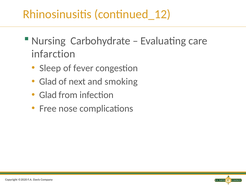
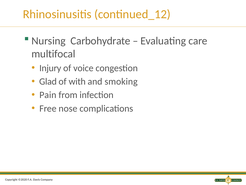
infarction: infarction -> multifocal (53, 54)
Sleep: Sleep -> Injury (50, 68)
fever: fever -> voice (83, 68)
next: next -> with (77, 81)
Glad: Glad -> Pain (48, 95)
